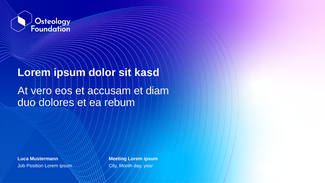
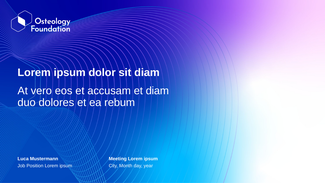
sit kasd: kasd -> diam (147, 73)
